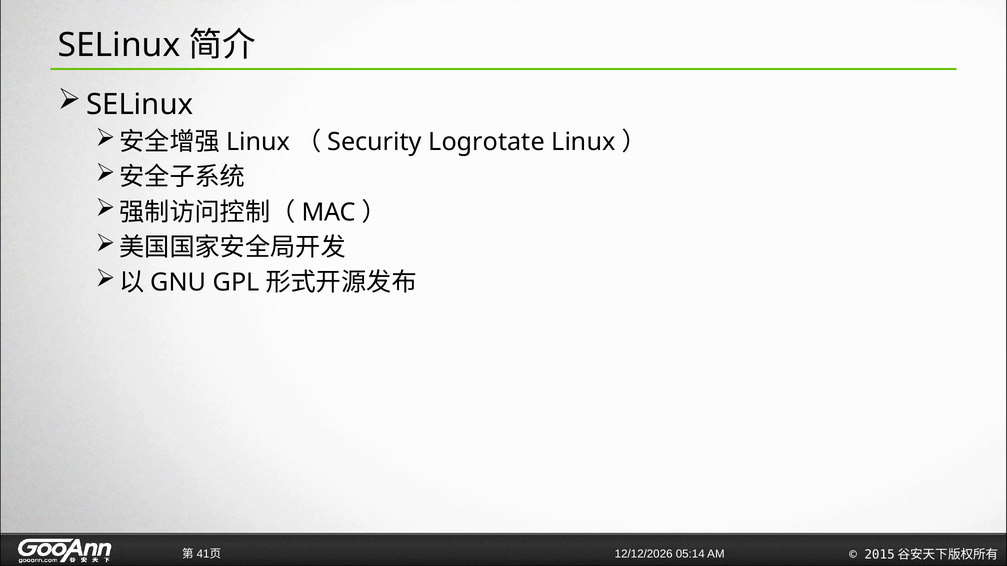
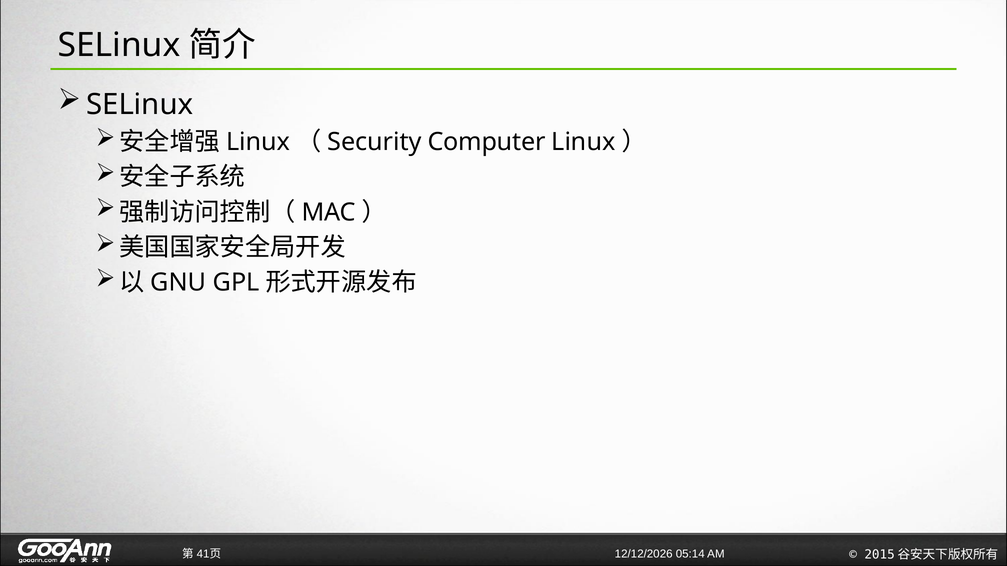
Logrotate: Logrotate -> Computer (487, 142)
